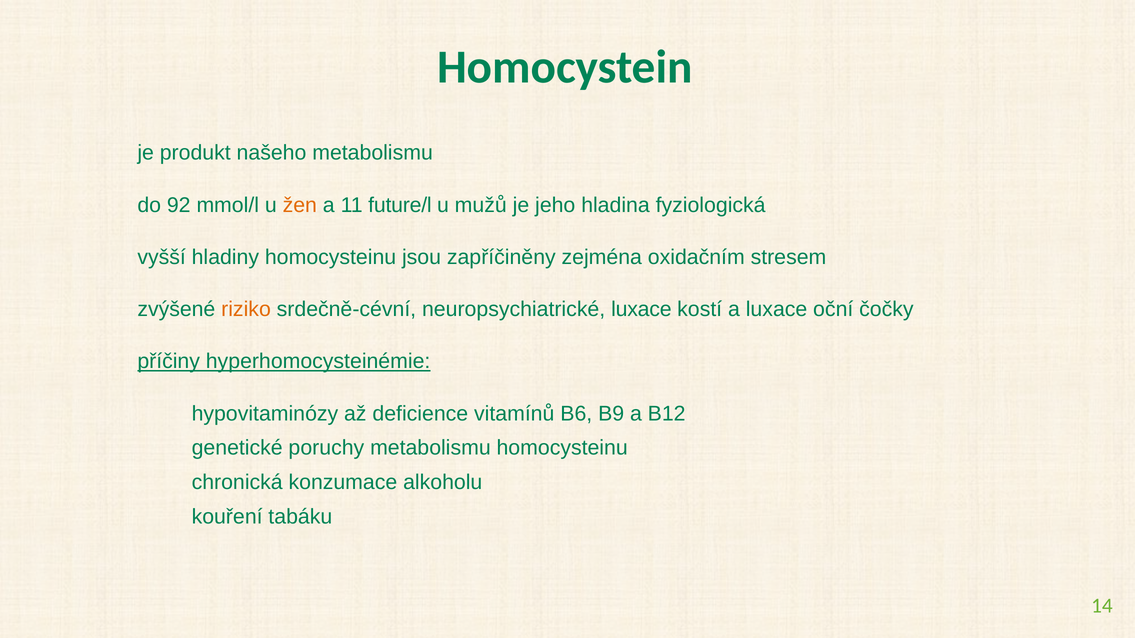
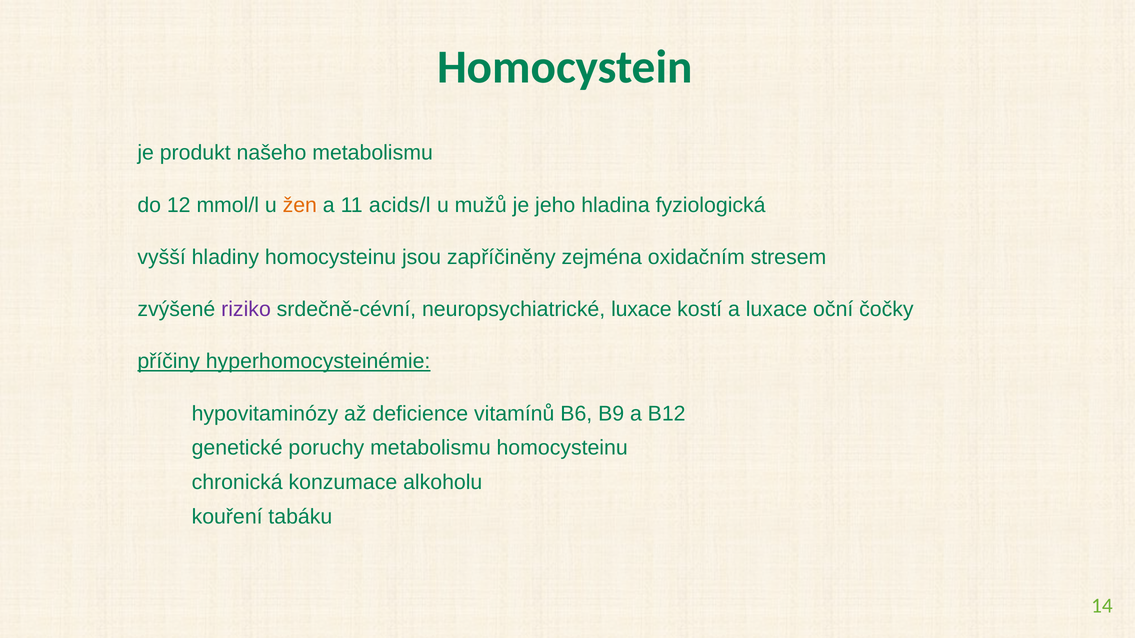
92: 92 -> 12 (179, 205)
future/l: future/l -> acids/l (400, 205)
riziko colour: orange -> purple (246, 309)
